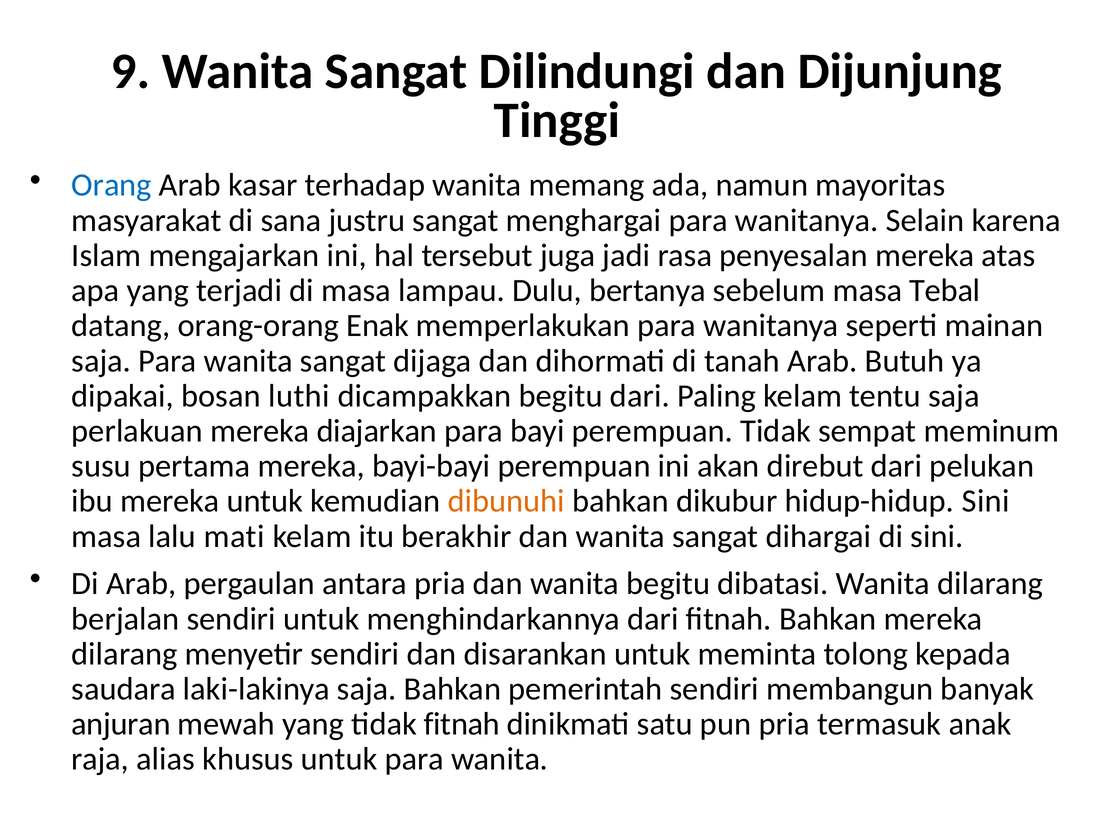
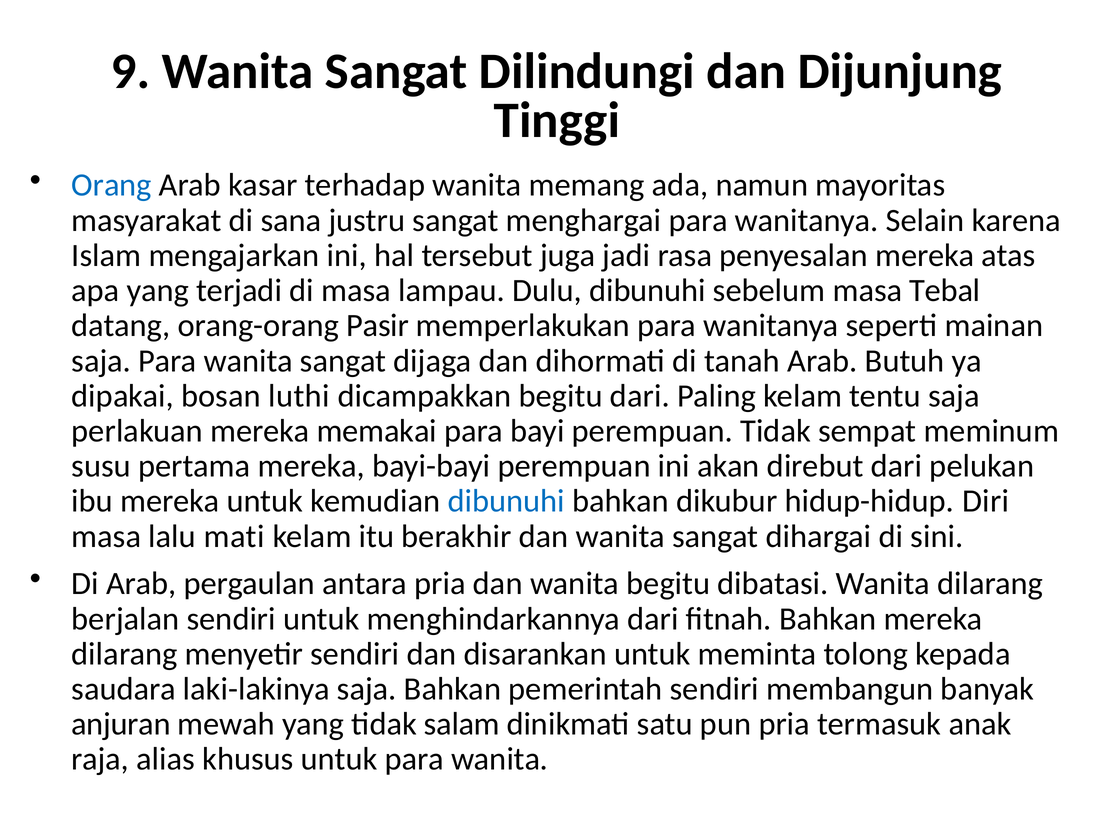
Dulu bertanya: bertanya -> dibunuhi (647, 290)
Enak: Enak -> Pasir (378, 325)
diajarkan: diajarkan -> memakai (377, 431)
dibunuhi colour: orange -> blue (506, 501)
hidup-hidup Sini: Sini -> Diri (986, 501)
tidak fitnah: fitnah -> salam (462, 724)
